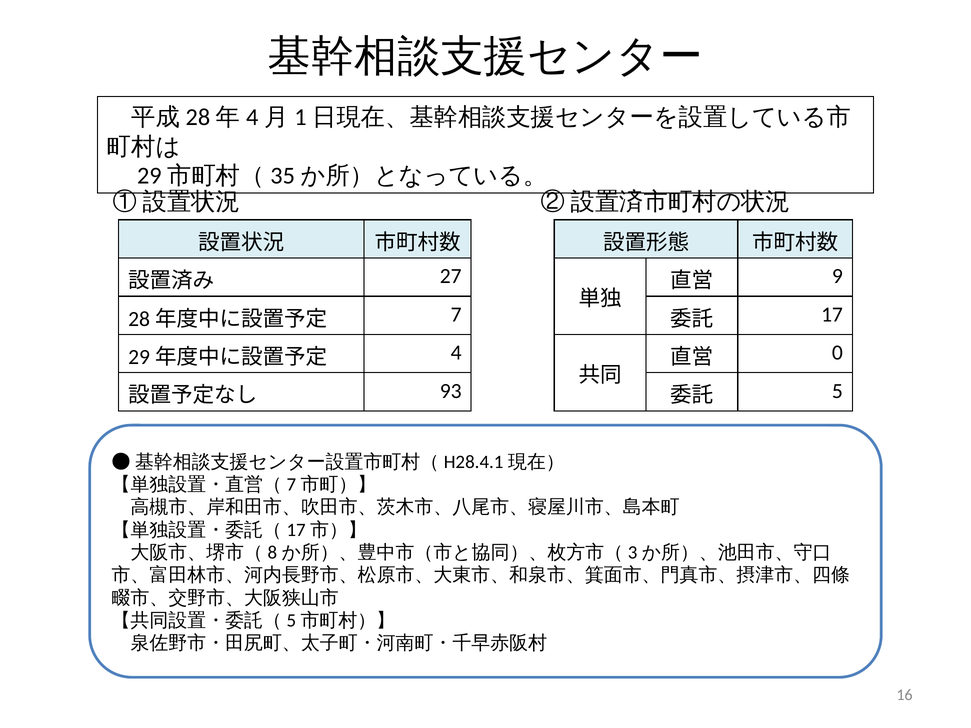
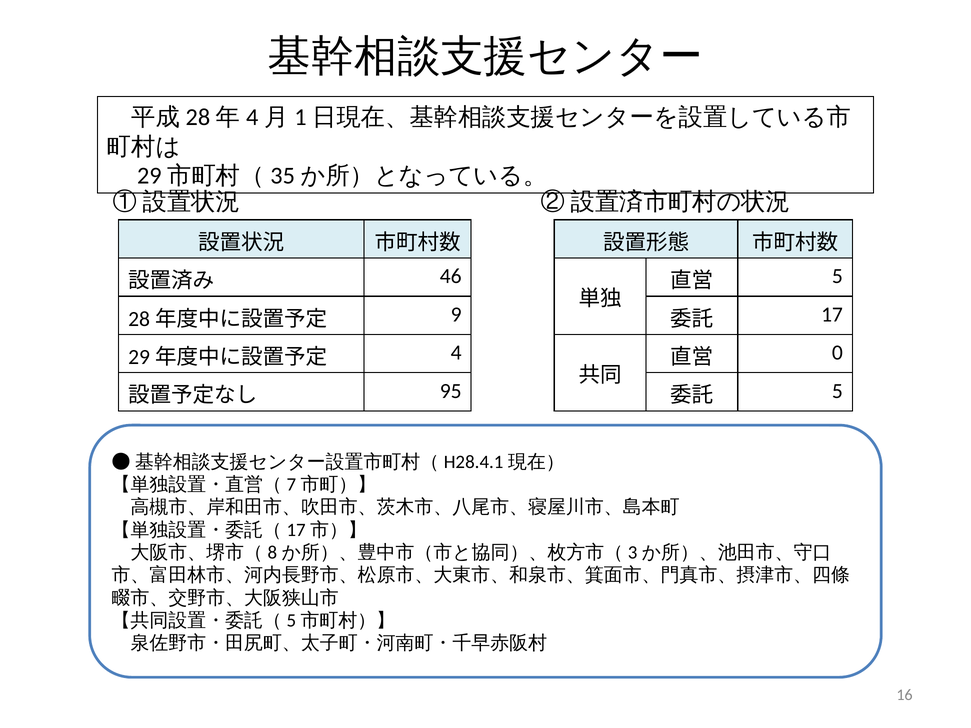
27: 27 -> 46 (451, 276)
9: 9 -> 5 (837, 276)
7: 7 -> 9 (456, 315)
93: 93 -> 95 (451, 391)
